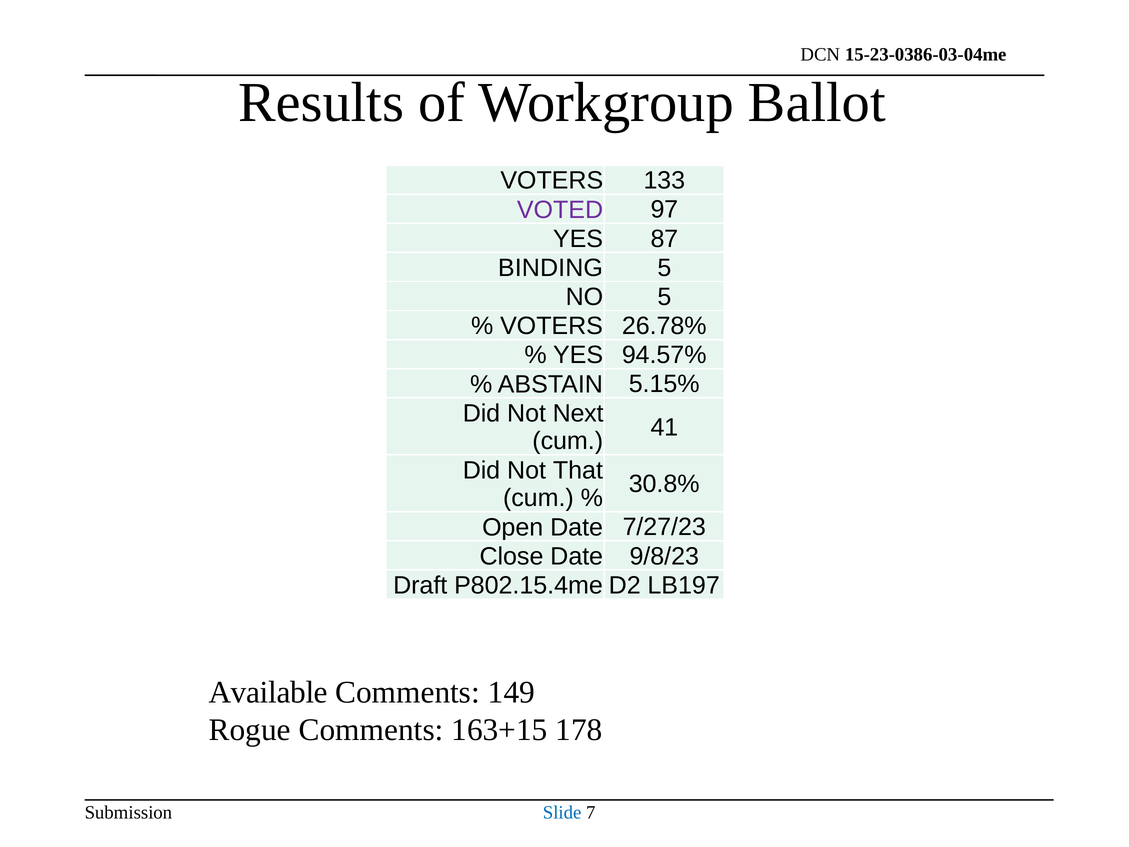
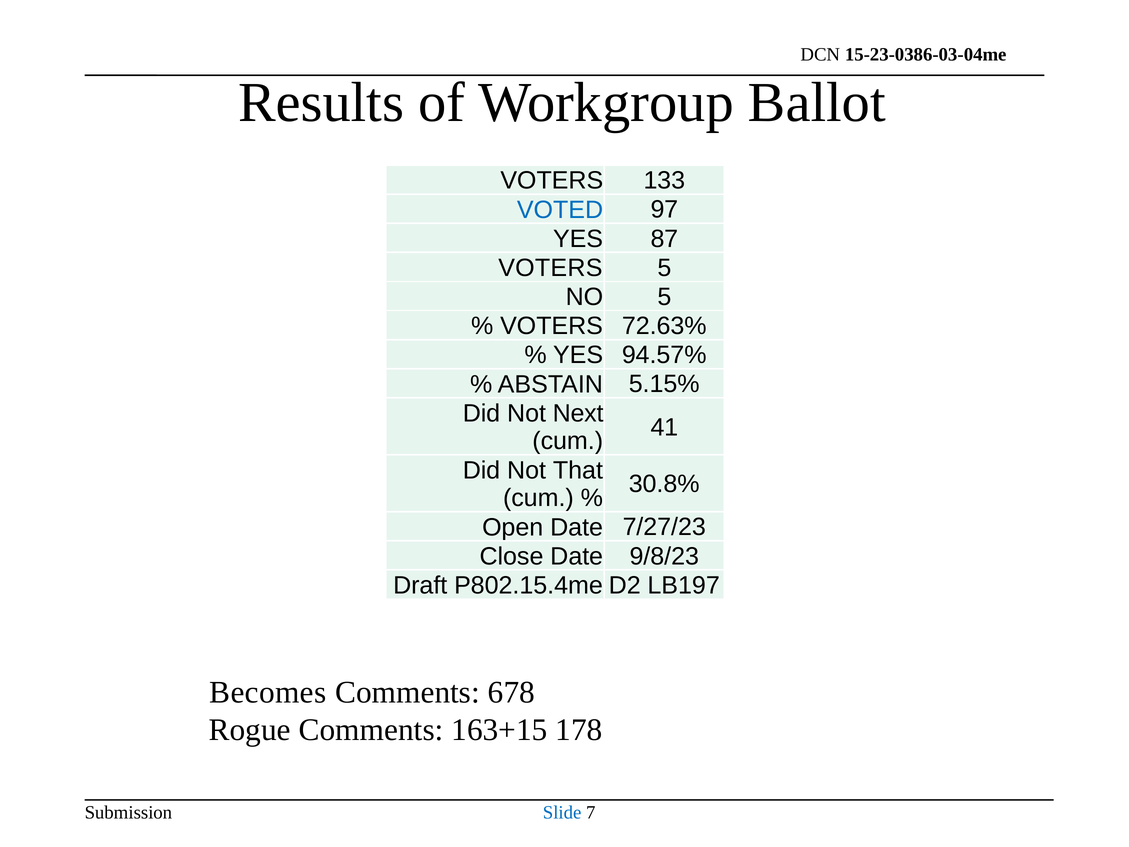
VOTED colour: purple -> blue (560, 210)
BINDING: BINDING -> VOTERS (550, 268)
26.78%: 26.78% -> 72.63% (664, 326)
Available: Available -> Becomes (268, 692)
149: 149 -> 678 (511, 692)
